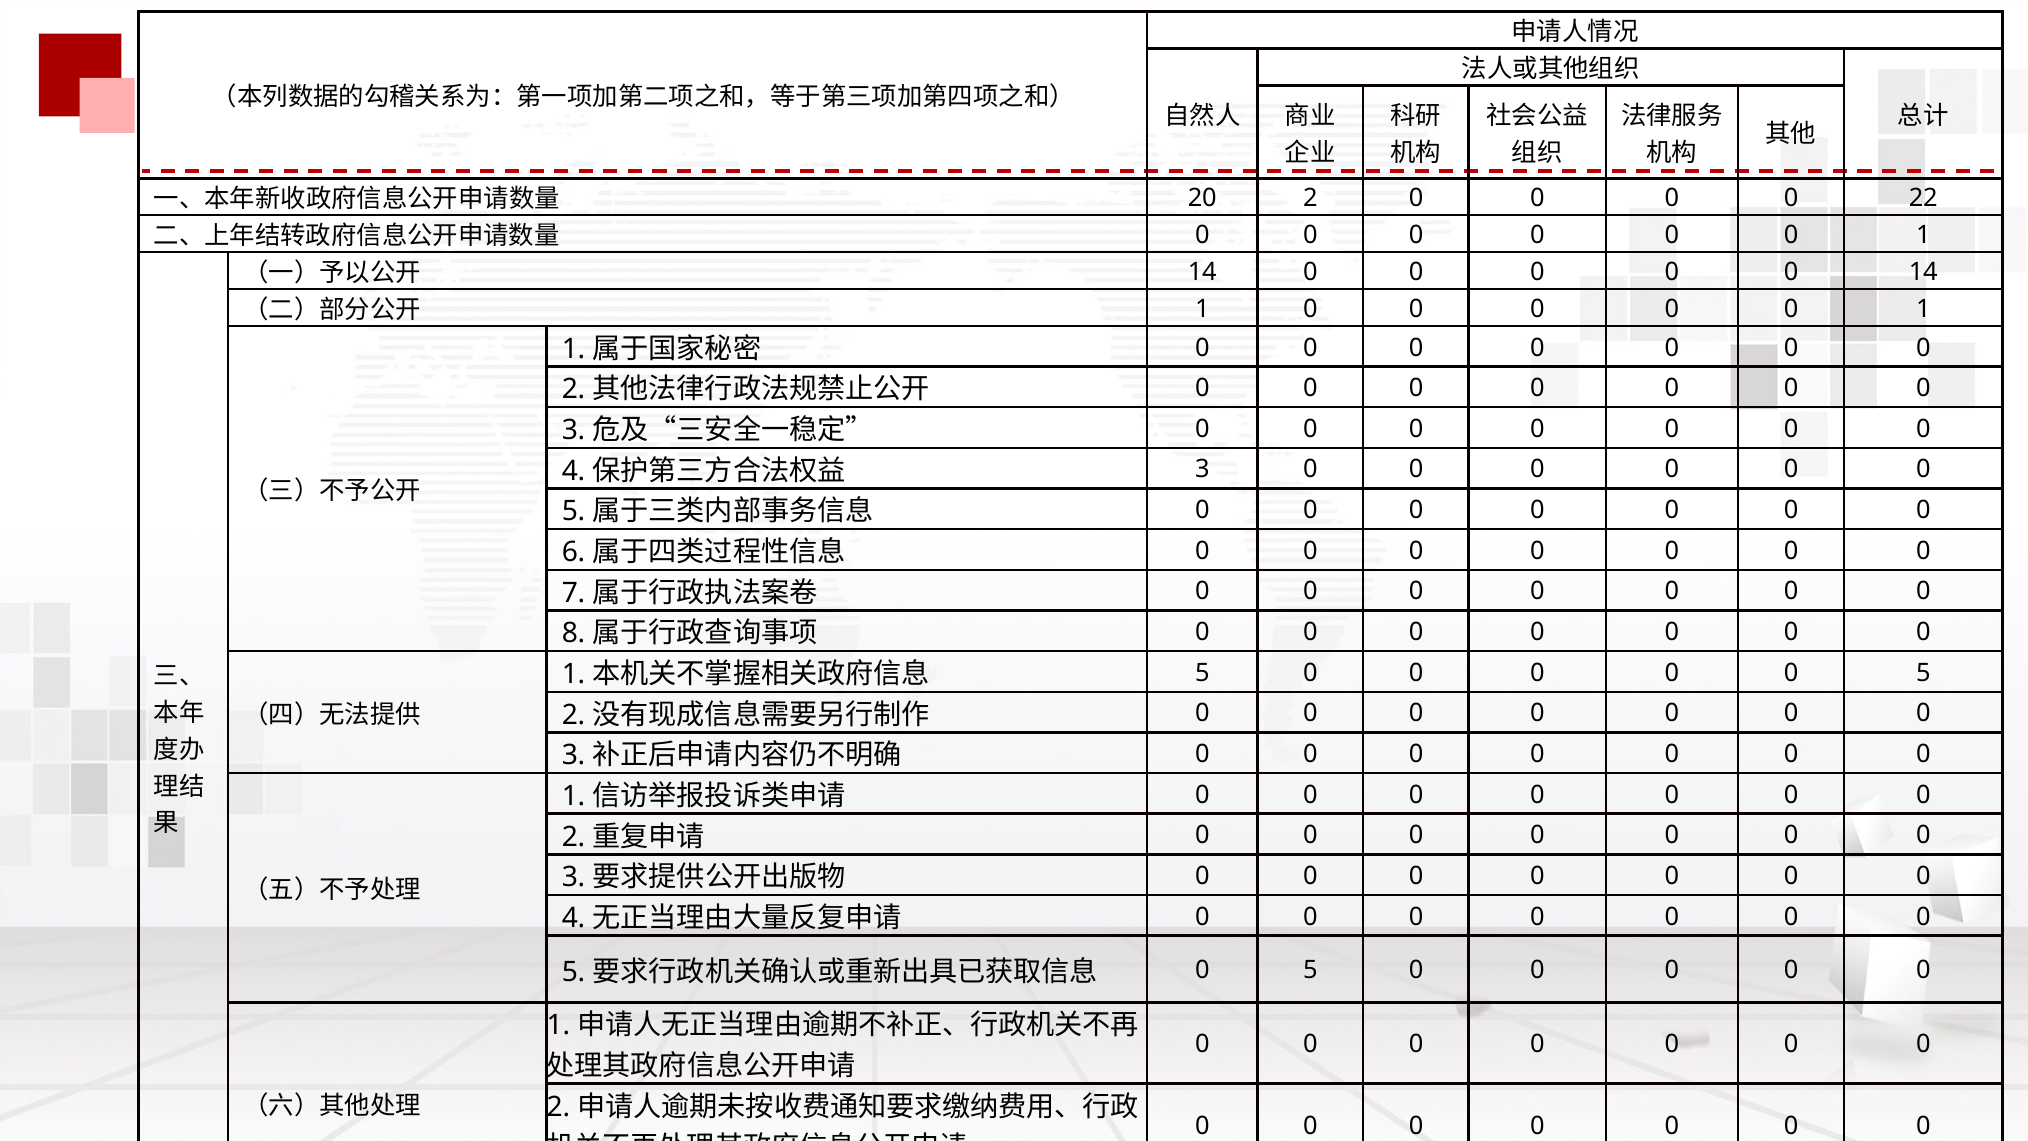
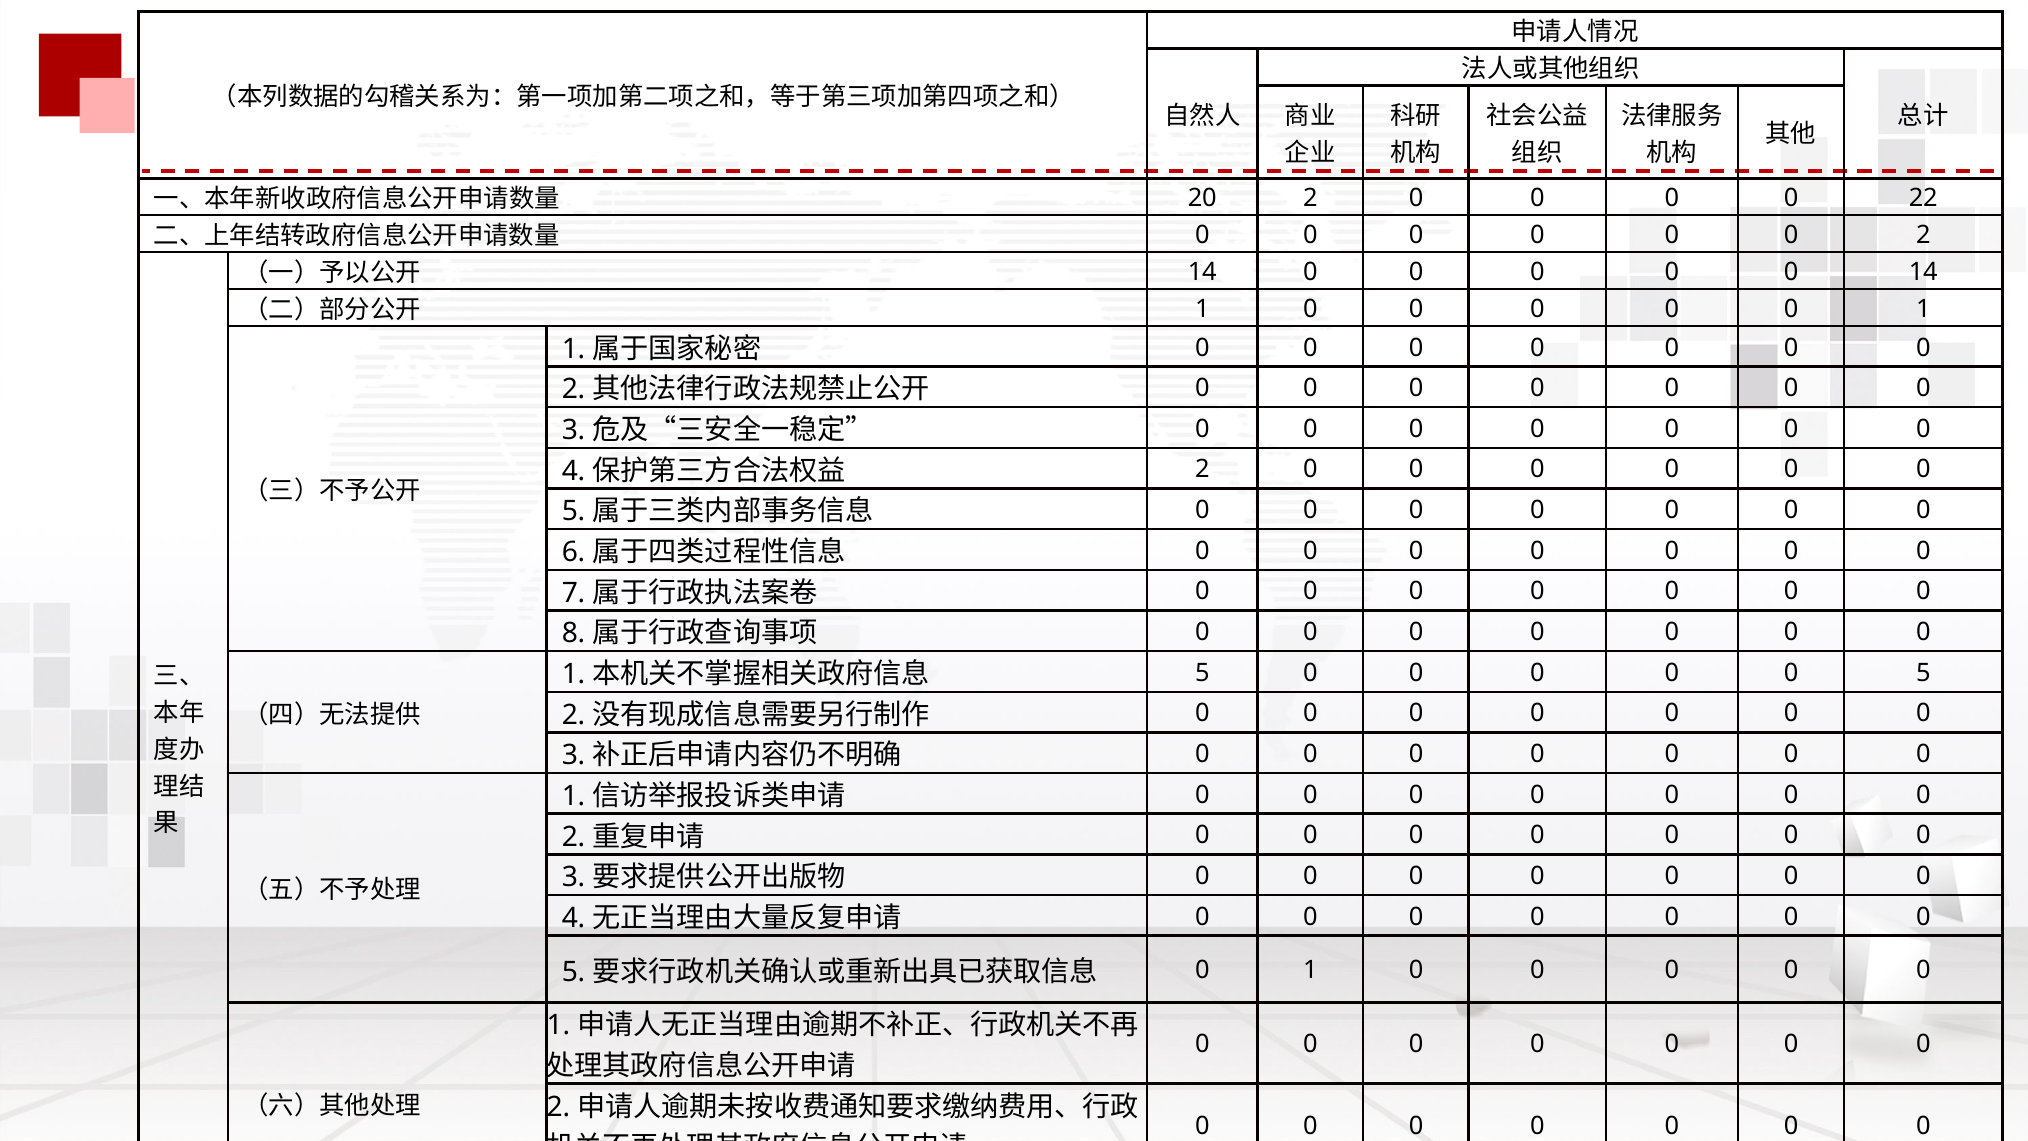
1: 1 -> 2 (1923, 235)
3: 3 -> 2 (1203, 469)
5: 5 -> 1 (1310, 970)
